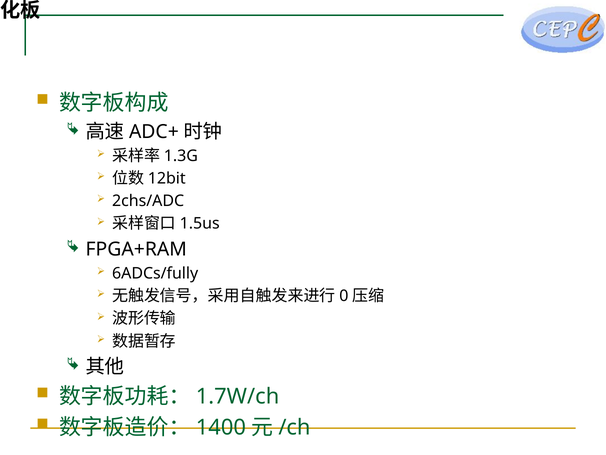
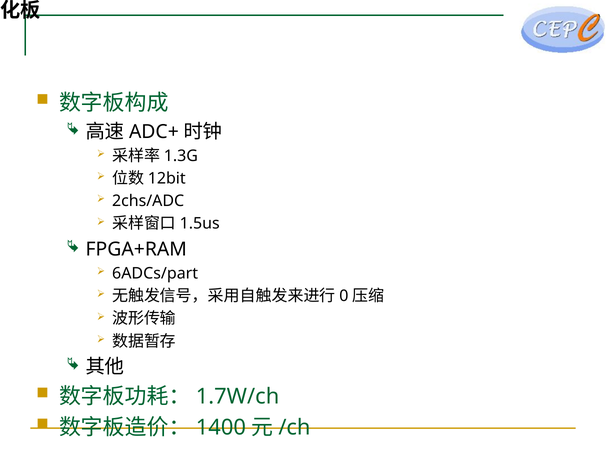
6ADCs/fully: 6ADCs/fully -> 6ADCs/part (155, 273)
